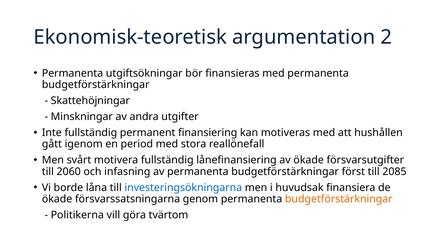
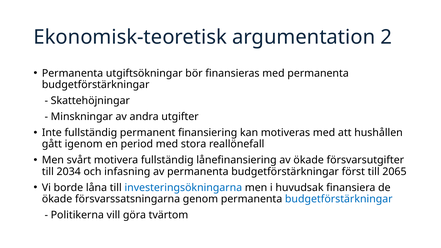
2060: 2060 -> 2034 (69, 172)
2085: 2085 -> 2065 (394, 172)
budgetförstärkningar colour: orange -> blue (339, 199)
